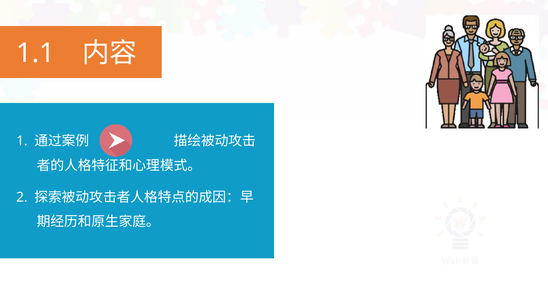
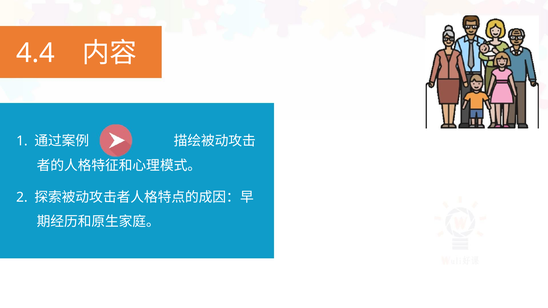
1.1: 1.1 -> 4.4 (35, 53)
